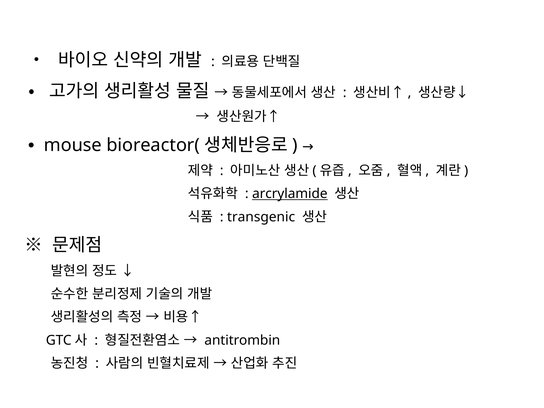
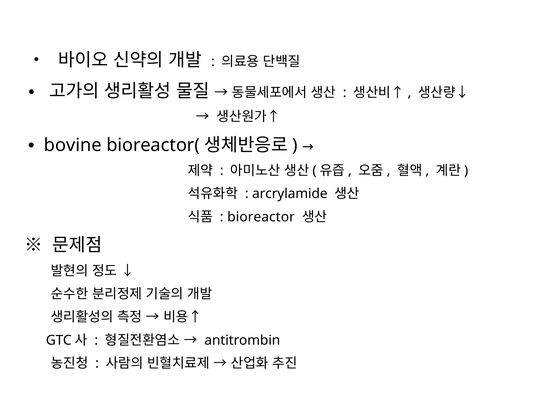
mouse: mouse -> bovine (73, 145)
arcrylamide underline: present -> none (290, 194)
transgenic: transgenic -> bioreactor (261, 217)
